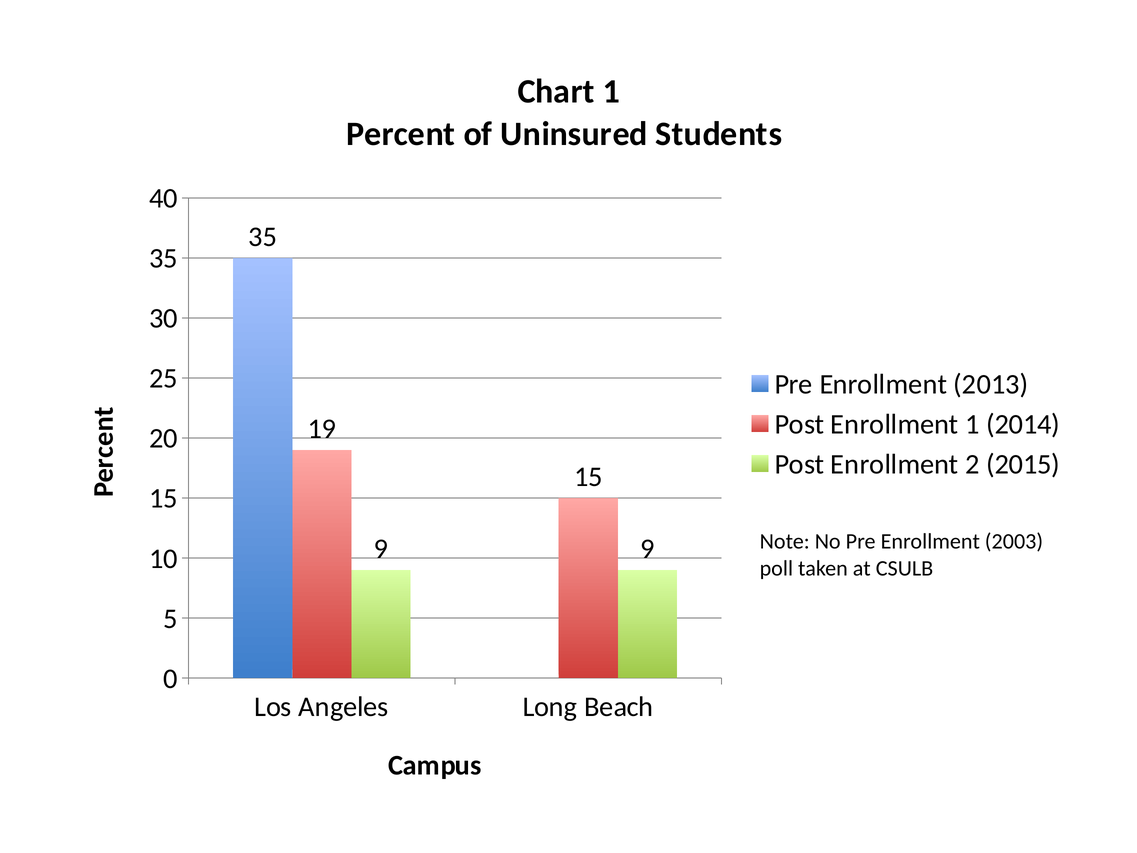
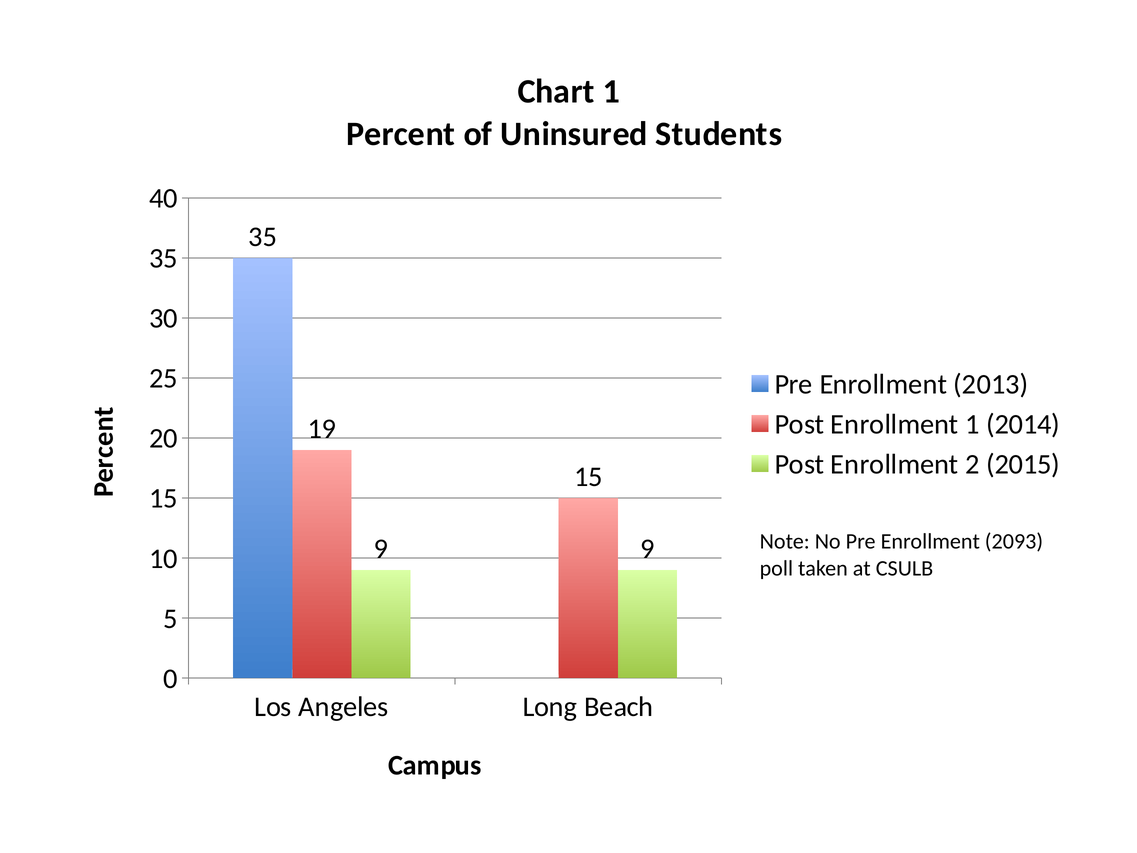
2003: 2003 -> 2093 (1014, 542)
